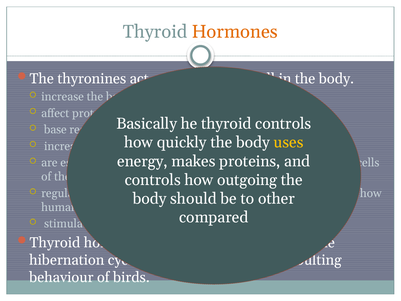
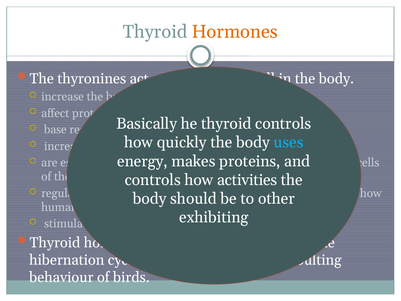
uses colour: yellow -> light blue (289, 142)
outgoing: outgoing -> activities (247, 180)
compared: compared -> exhibiting (214, 217)
